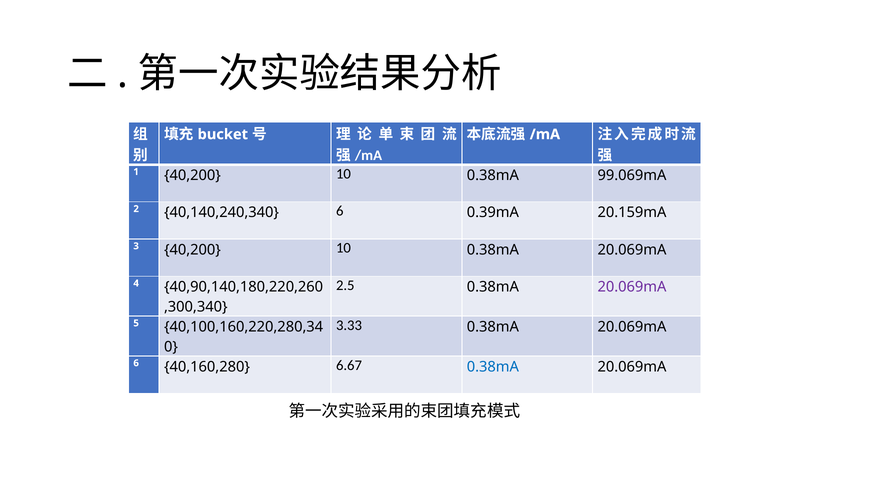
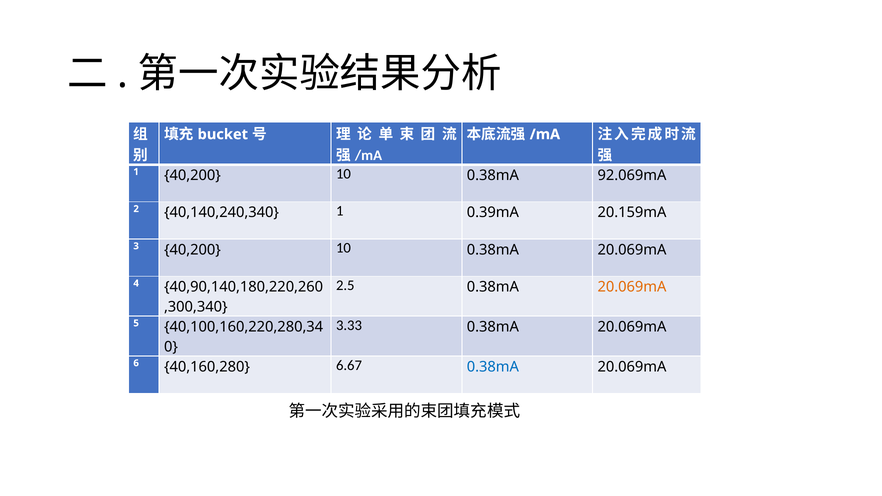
99.069mA: 99.069mA -> 92.069mA (632, 175)
40,140,240,340 6: 6 -> 1 (340, 211)
20.069mA colour: purple -> orange (632, 287)
